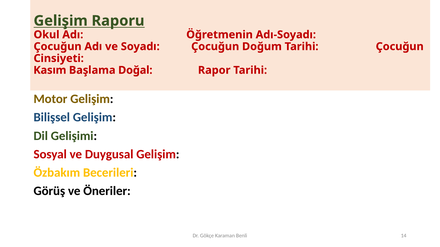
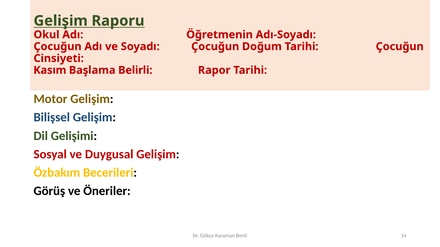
Doğal: Doğal -> Belirli (135, 70)
